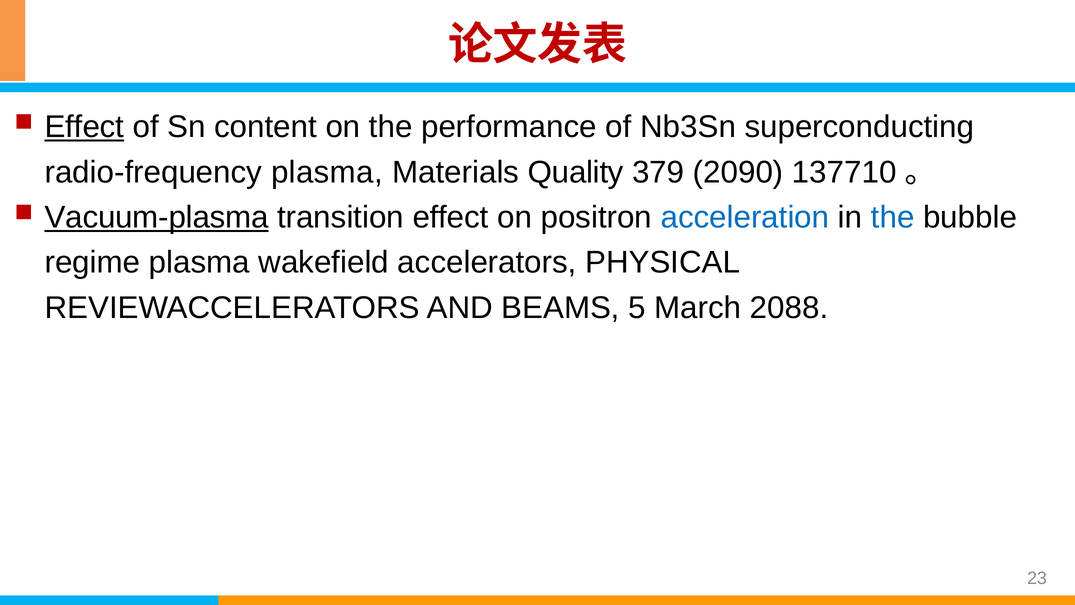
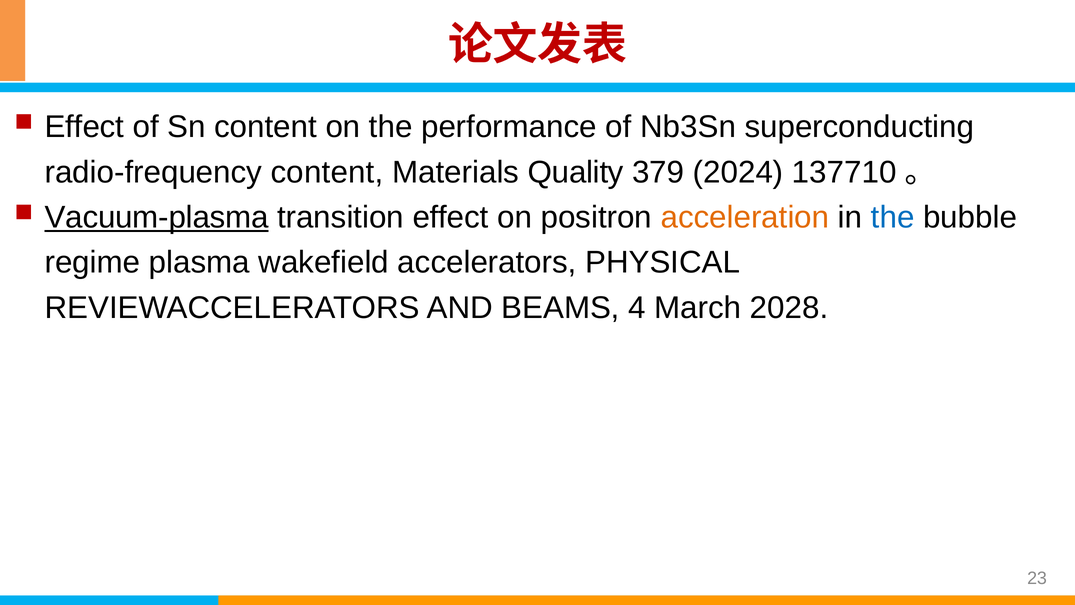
Effect underline: present -> none (84, 127)
radio-frequency plasma: plasma -> content (327, 172)
2090: 2090 -> 2024 (738, 172)
acceleration colour: blue -> orange (745, 217)
5: 5 -> 4 (637, 308)
2088: 2088 -> 2028 (789, 308)
